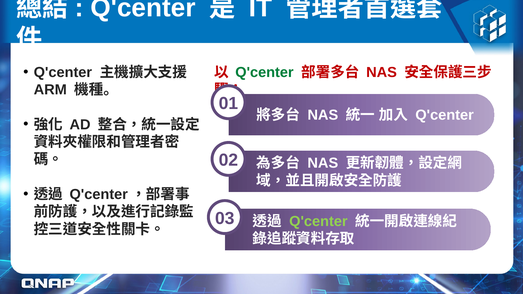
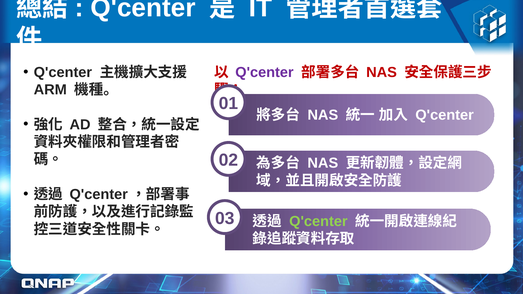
Q'center colour: green -> purple (264, 72)
